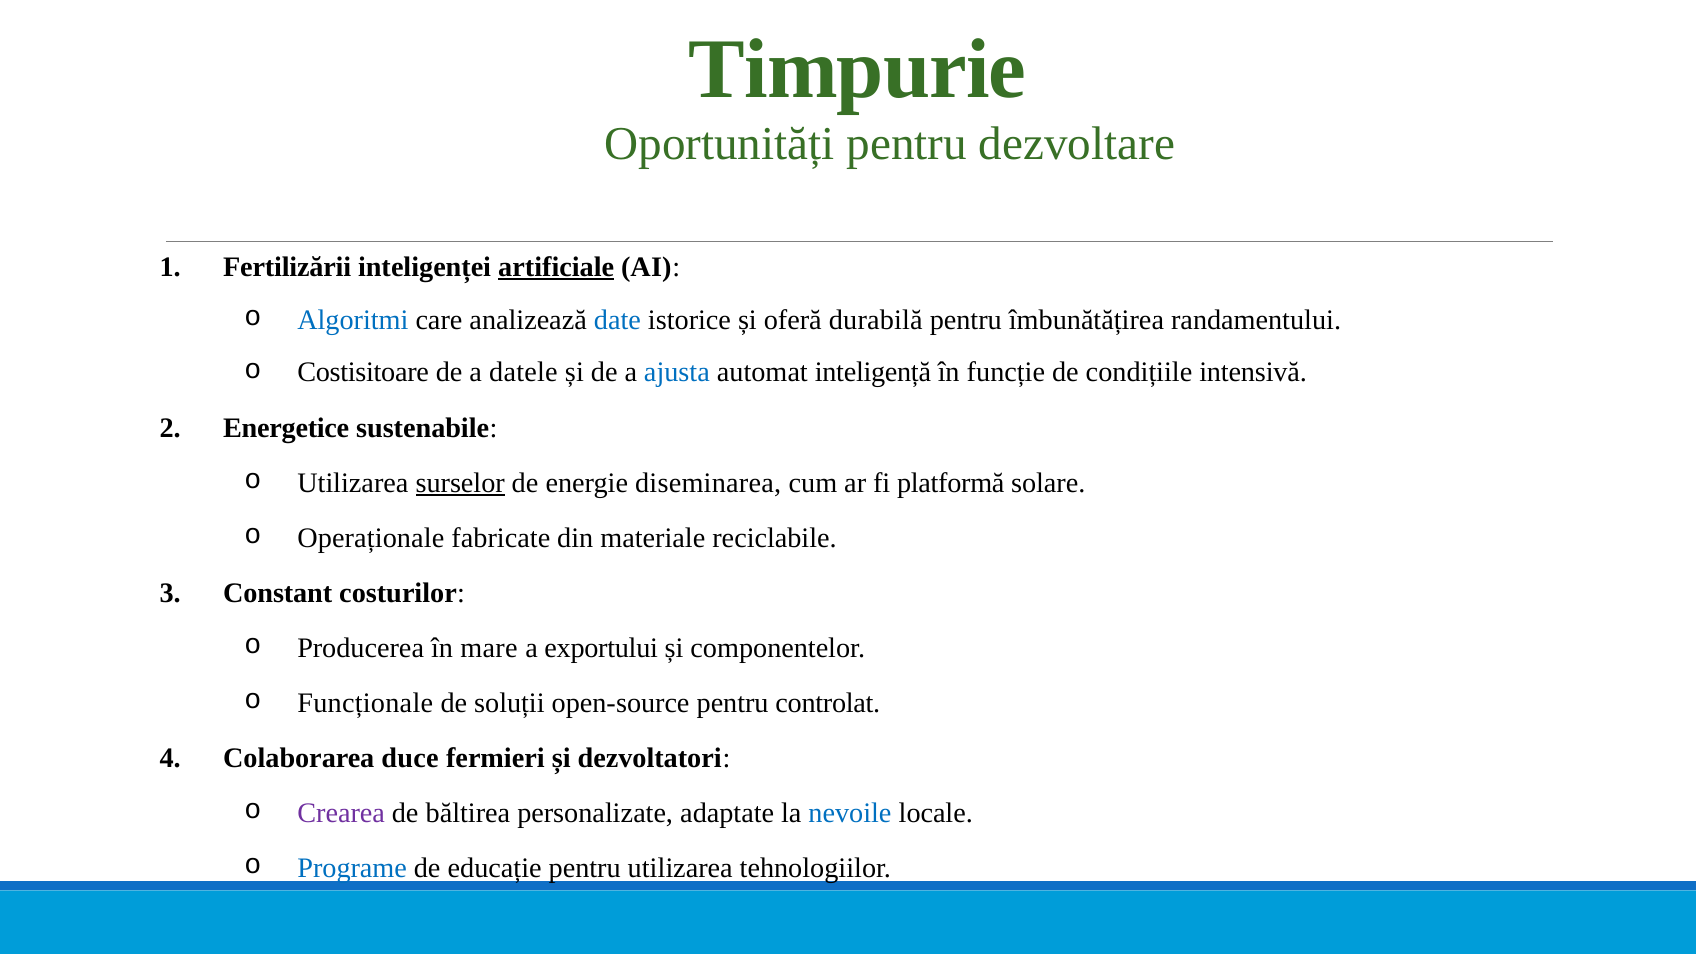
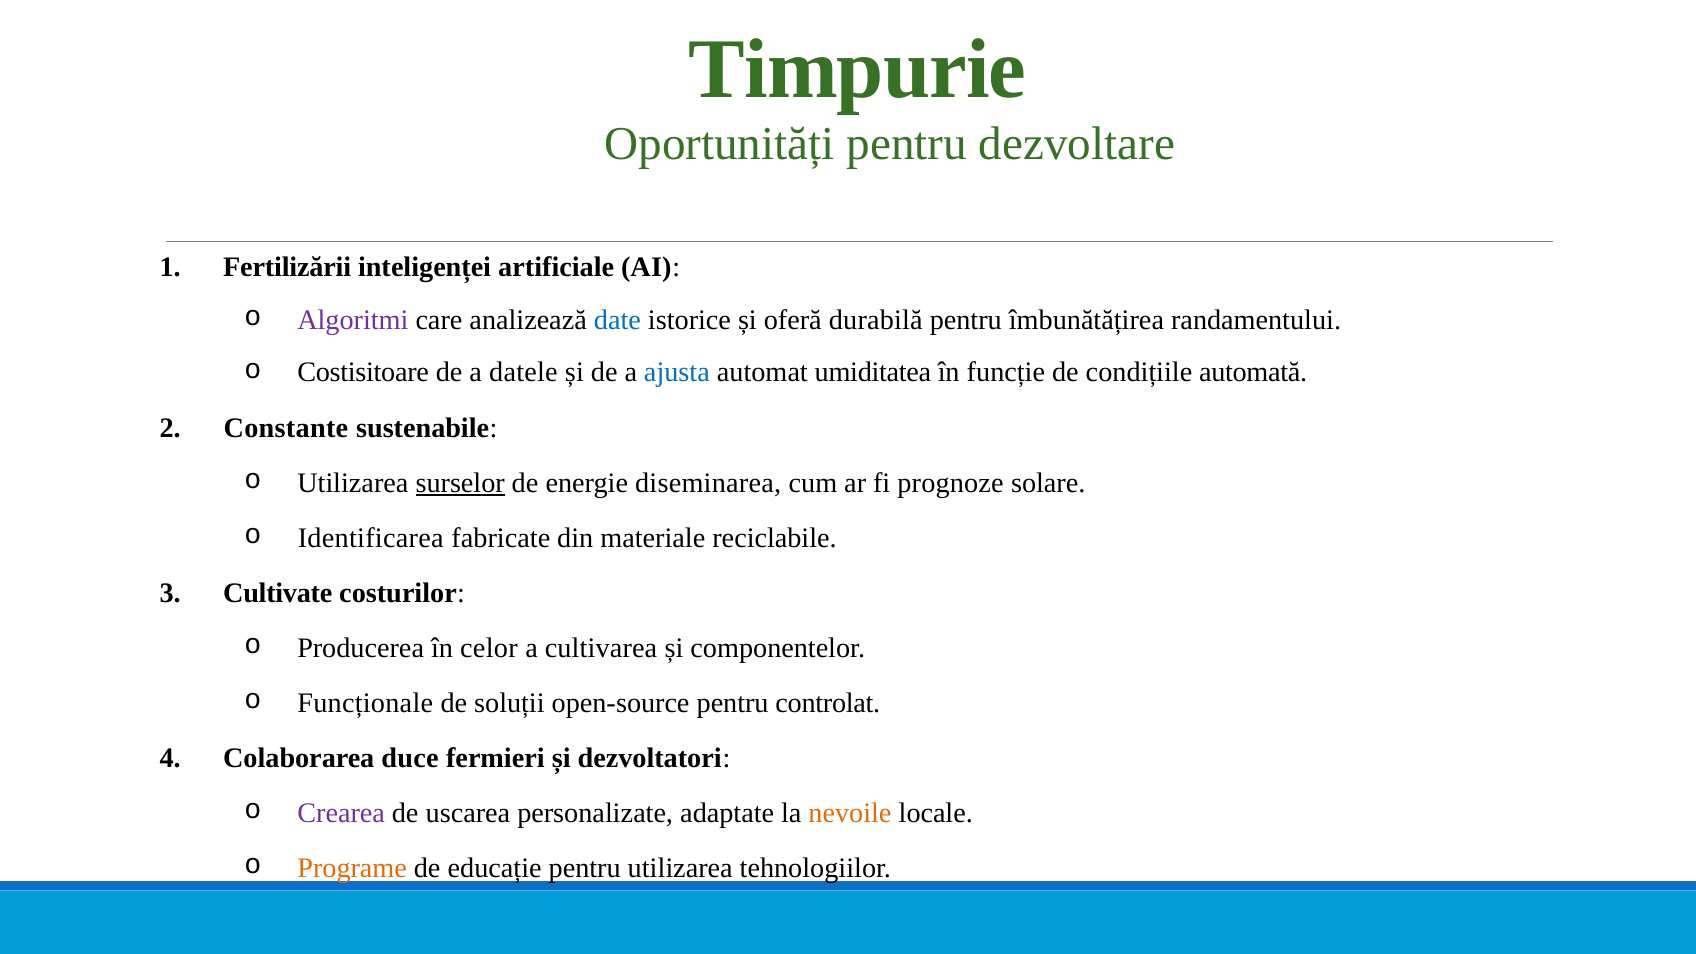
artificiale underline: present -> none (556, 267)
Algoritmi colour: blue -> purple (353, 320)
inteligență: inteligență -> umiditatea (873, 373)
intensivă: intensivă -> automată (1253, 373)
Energetice: Energetice -> Constante (286, 428)
platformă: platformă -> prognoze (951, 483)
Operaționale: Operaționale -> Identificarea (371, 538)
Constant: Constant -> Cultivate (278, 593)
mare: mare -> celor (489, 648)
exportului: exportului -> cultivarea (601, 648)
băltirea: băltirea -> uscarea (468, 813)
nevoile colour: blue -> orange (850, 813)
Programe colour: blue -> orange (352, 868)
